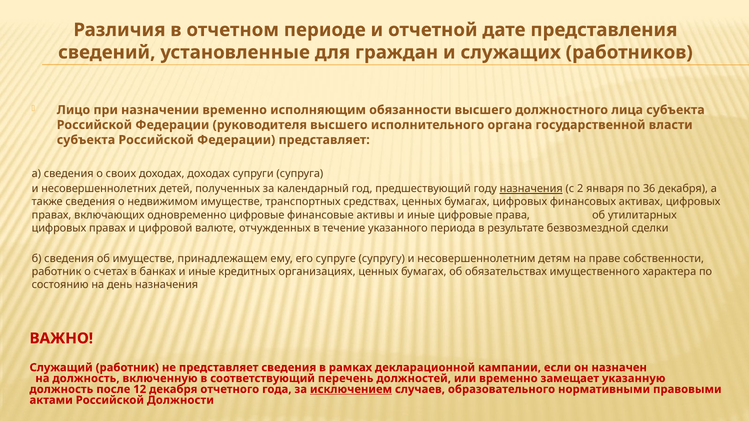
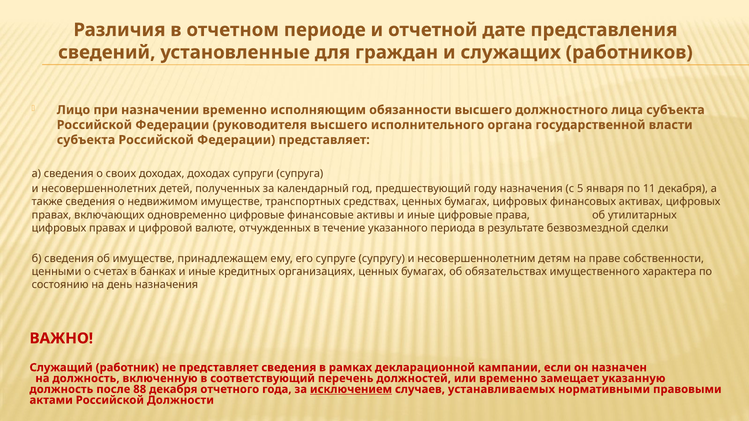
назначения underline: present -> none (531, 189)
2: 2 -> 5 (580, 189)
36: 36 -> 11 (649, 189)
работник: работник -> ценными (57, 272)
12: 12 -> 88 (140, 390)
образовательного: образовательного -> устанавливаемых (501, 390)
